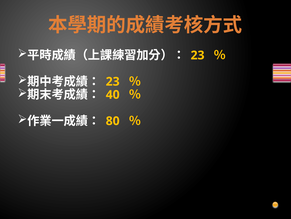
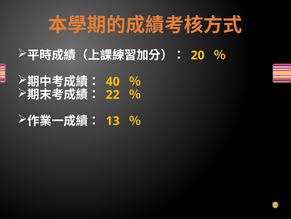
23: 23 -> 20 (198, 55)
23: 23 -> 40 (113, 81)
40: 40 -> 22 (113, 94)
80: 80 -> 13 (113, 121)
